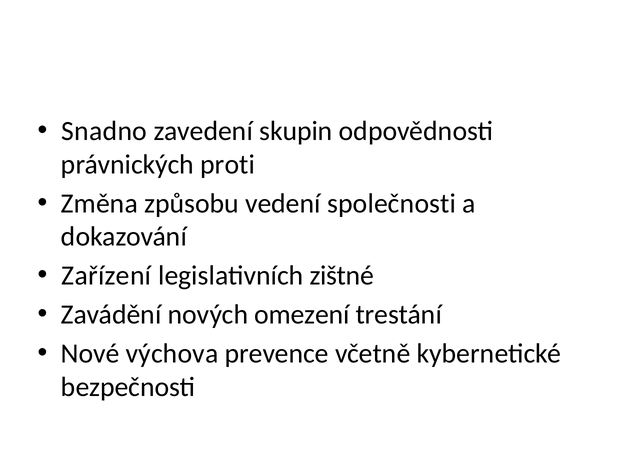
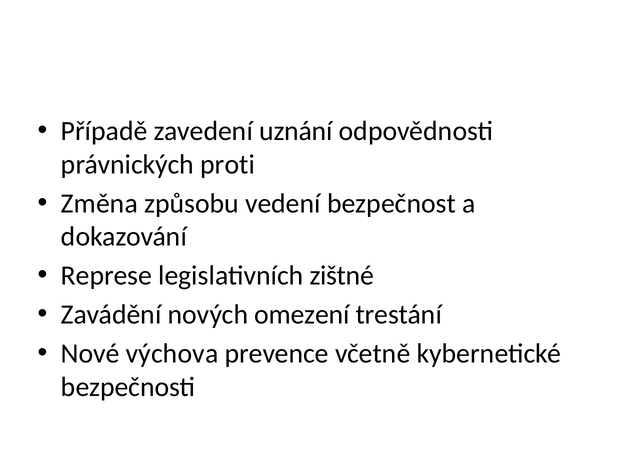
Snadno: Snadno -> Případě (104, 131)
skupin: skupin -> uznání (296, 131)
společnosti: společnosti -> bezpečnost (392, 203)
Zařízení: Zařízení -> Represe (106, 276)
